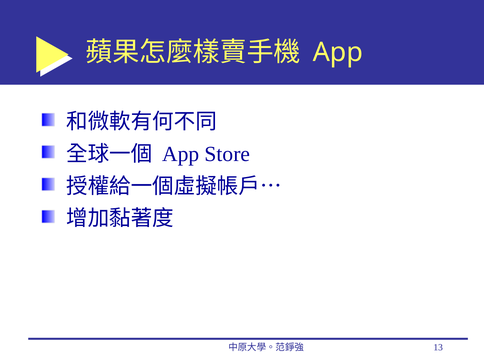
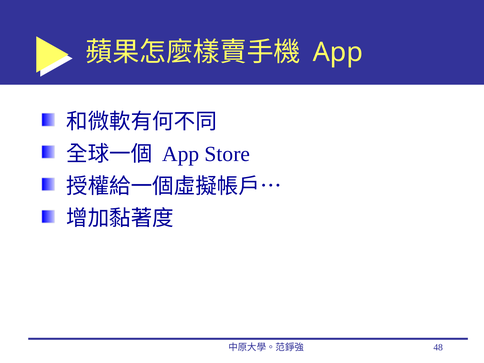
13: 13 -> 48 (438, 348)
